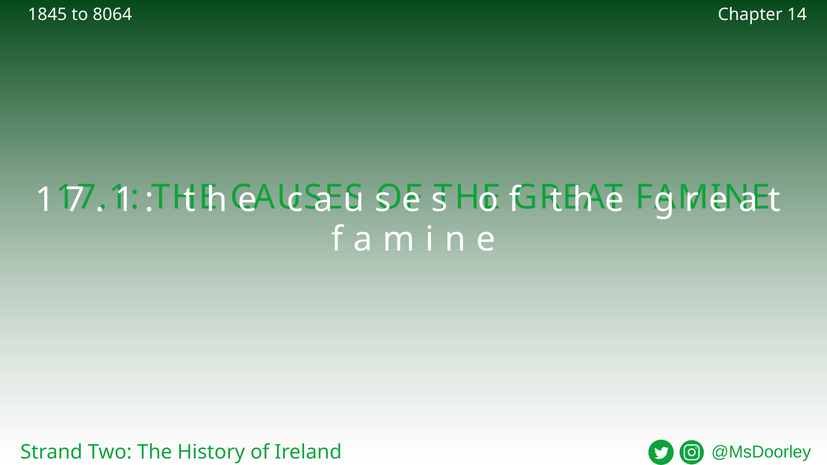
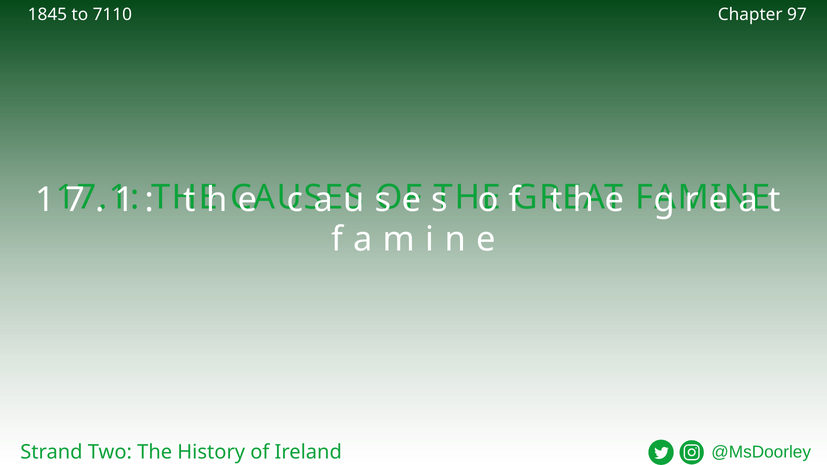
8064: 8064 -> 7110 (112, 14)
14: 14 -> 97 (797, 14)
